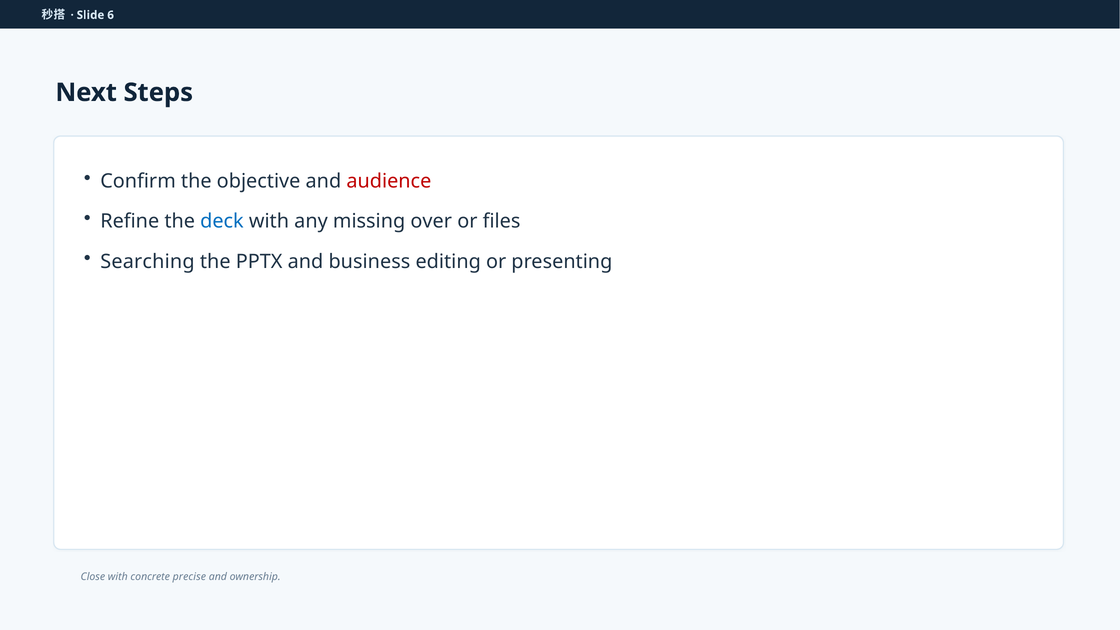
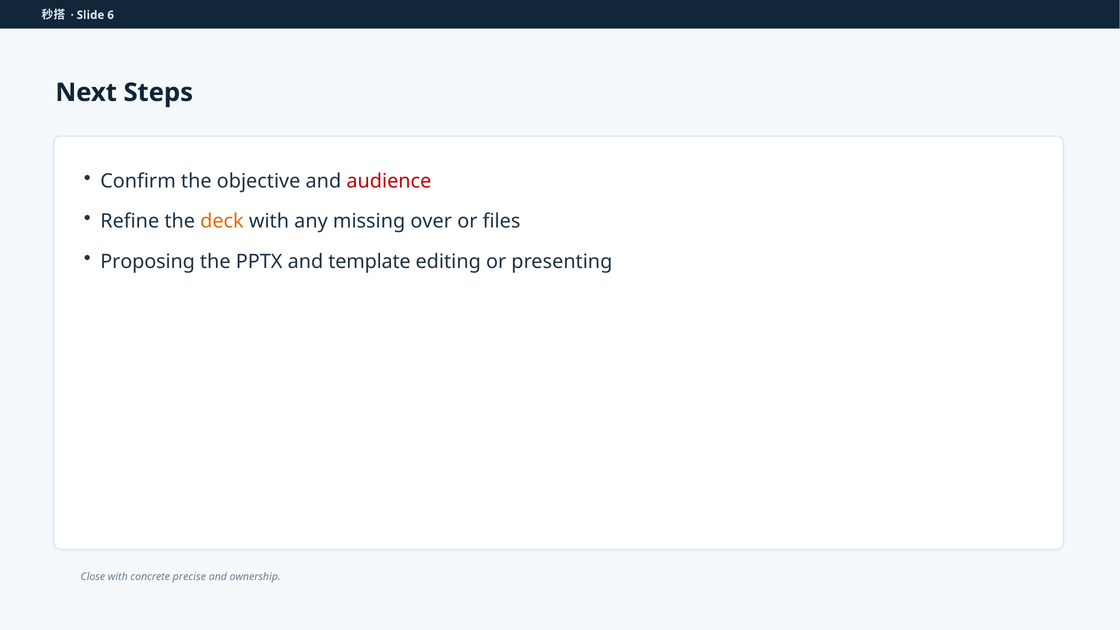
deck colour: blue -> orange (222, 221)
Searching: Searching -> Proposing (148, 262)
business: business -> template (370, 262)
